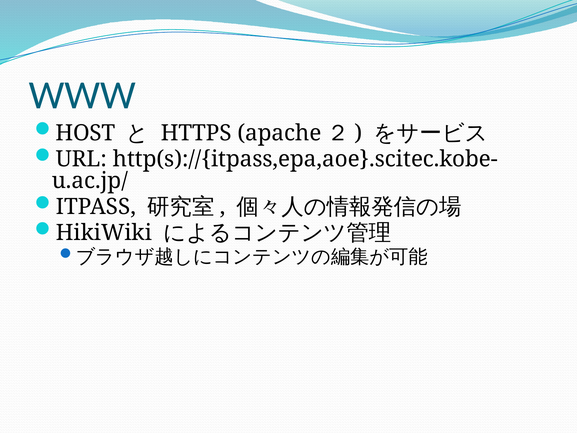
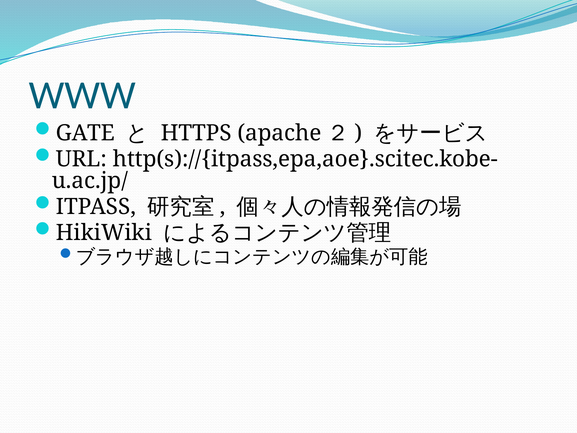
HOST: HOST -> GATE (85, 133)
